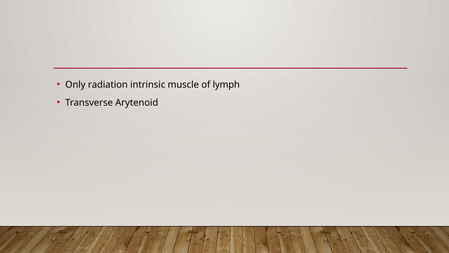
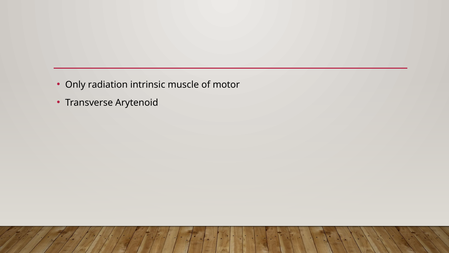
lymph: lymph -> motor (226, 84)
